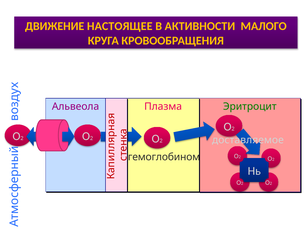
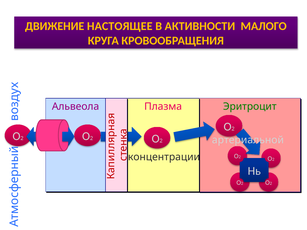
доставляемое: доставляемое -> артериальной (248, 140)
гемоглобином: гемоглобином -> концентрации (164, 157)
